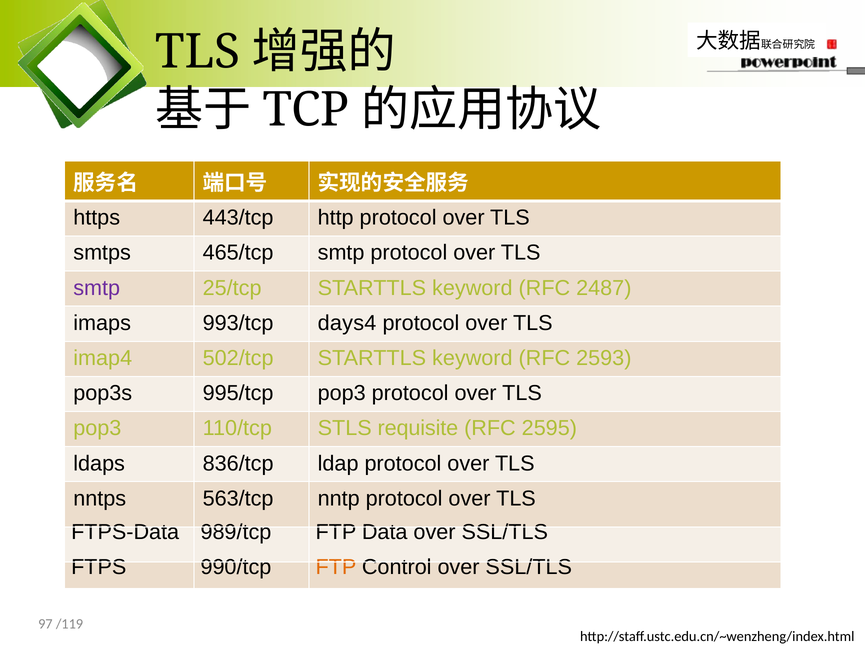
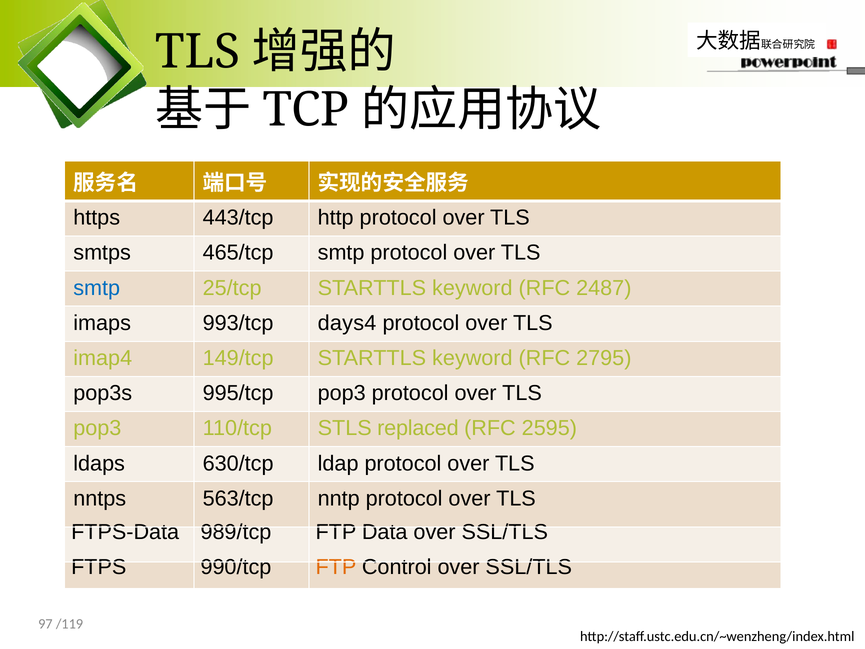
smtp colour: purple -> blue (97, 288)
502/tcp: 502/tcp -> 149/tcp (238, 358)
2593: 2593 -> 2795 (604, 358)
requisite: requisite -> replaced (418, 428)
836/tcp: 836/tcp -> 630/tcp (238, 463)
